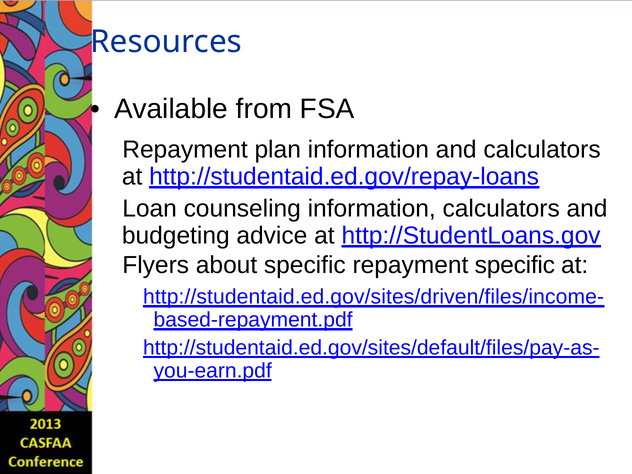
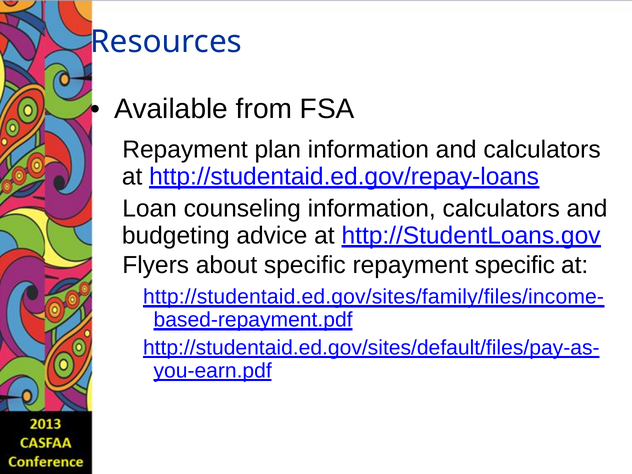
http://studentaid.ed.gov/sites/driven/files/income-: http://studentaid.ed.gov/sites/driven/files/income- -> http://studentaid.ed.gov/sites/family/files/income- (374, 297)
